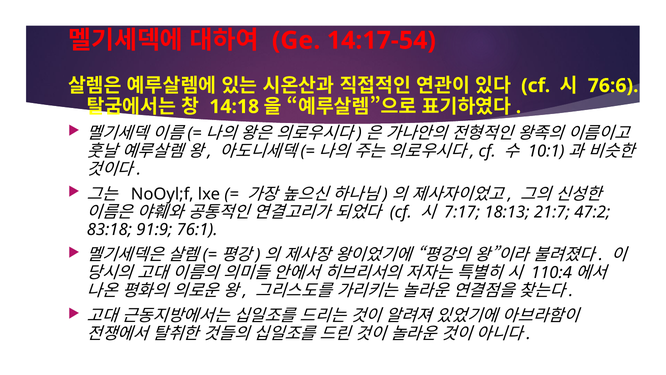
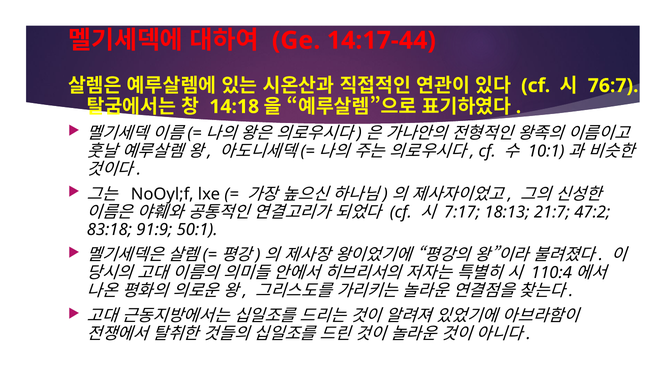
14:17-54: 14:17-54 -> 14:17-44 (381, 40)
76:6: 76:6 -> 76:7 (613, 86)
76:1: 76:1 -> 50:1 (197, 230)
